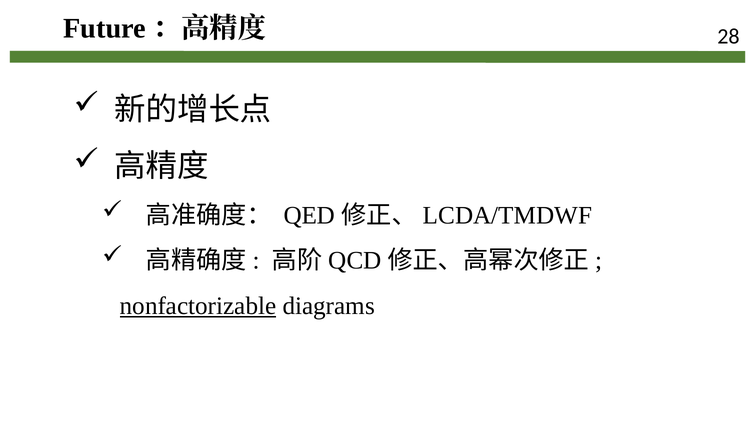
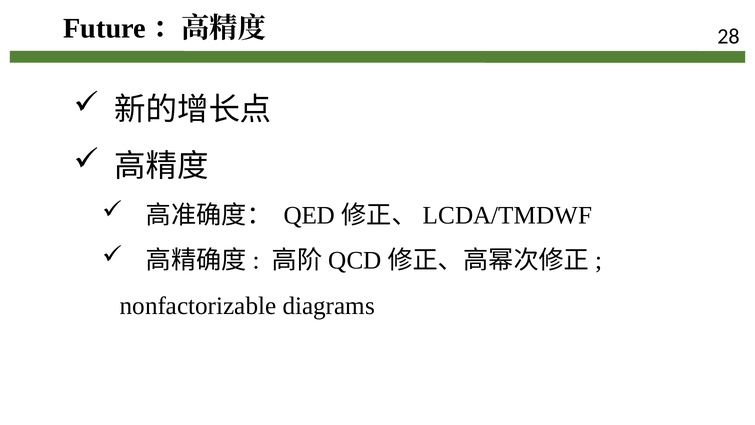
nonfactorizable underline: present -> none (198, 306)
